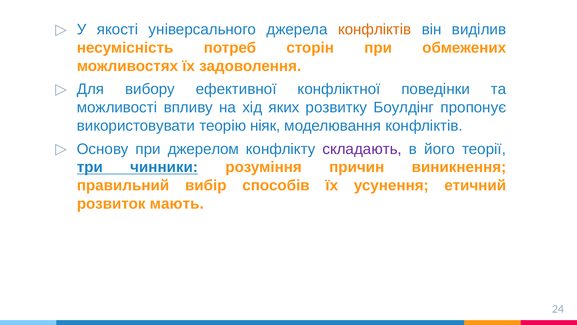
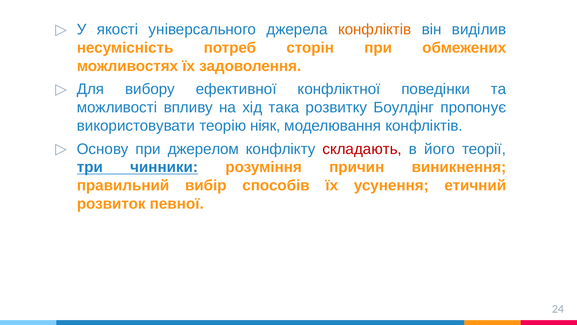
яких: яких -> така (284, 107)
складають colour: purple -> red (362, 149)
мають: мають -> певної (177, 204)
